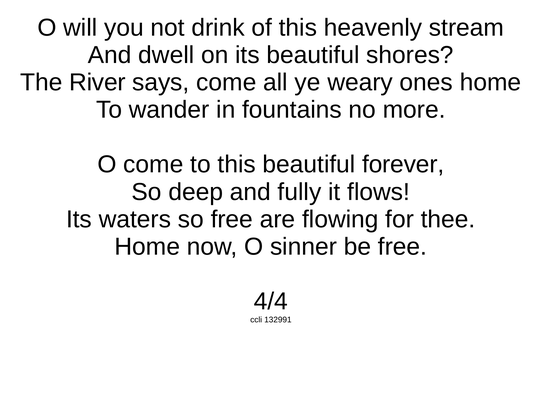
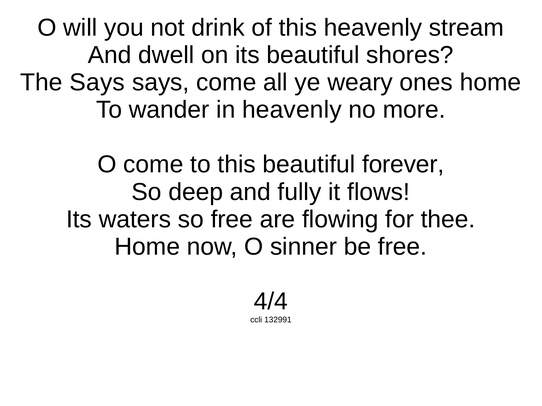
The River: River -> Says (97, 82)
in fountains: fountains -> heavenly (292, 110)
